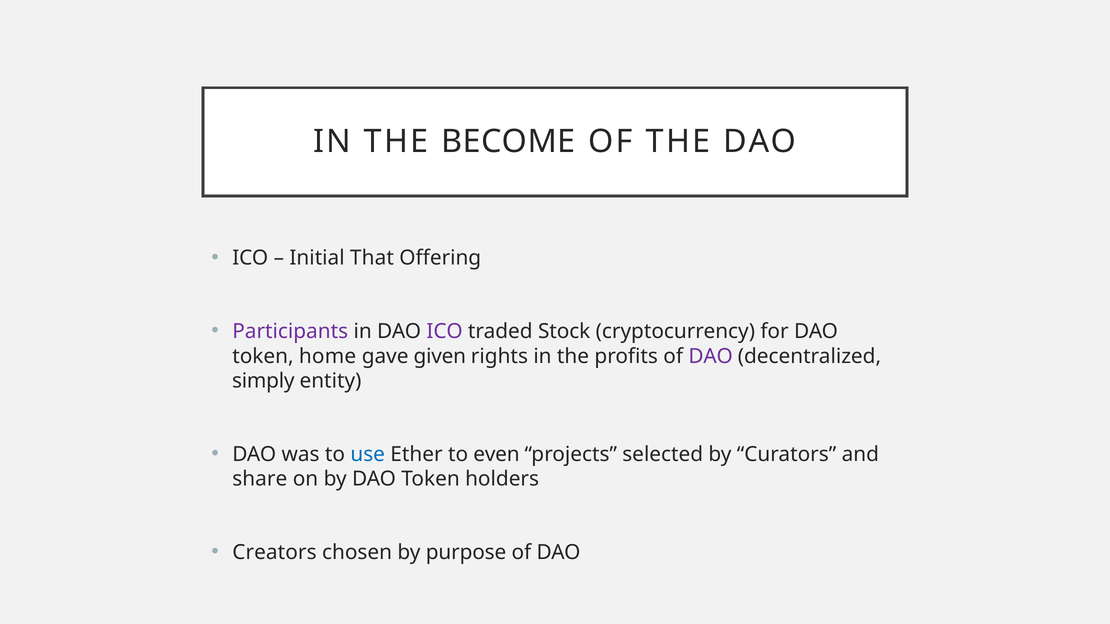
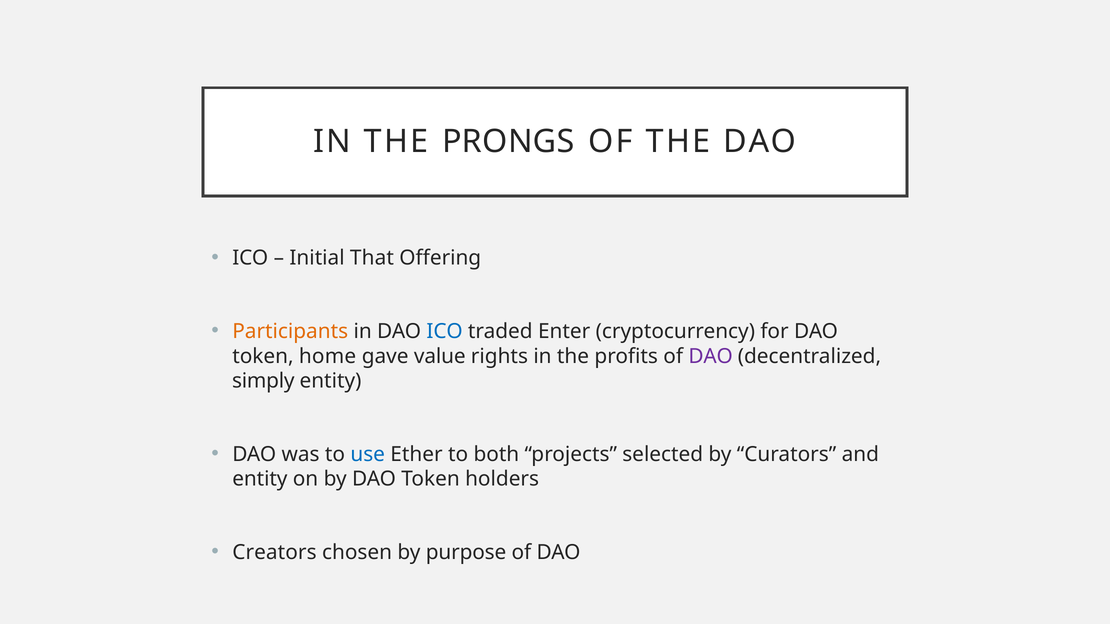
BECOME: BECOME -> PRONGS (508, 142)
Participants colour: purple -> orange (290, 331)
ICO colour: purple -> blue (445, 331)
Stock: Stock -> Enter (564, 331)
given: given -> value (440, 356)
even: even -> both (496, 454)
share: share -> entity (260, 479)
